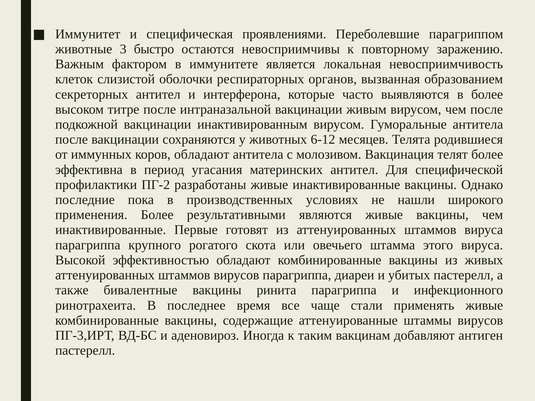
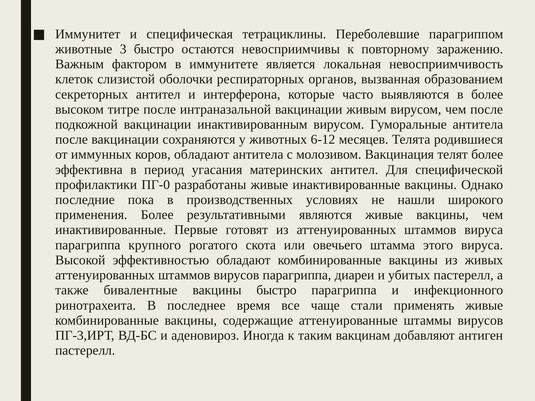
проявлениями: проявлениями -> тетрациклины (284, 34)
ПГ-2: ПГ-2 -> ПГ-0 (156, 185)
вакцины ринита: ринита -> быстро (276, 290)
